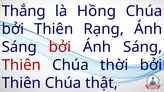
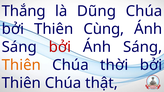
Hồng: Hồng -> Dũng (97, 11)
Rạng: Rạng -> Cùng (104, 29)
Thiên colour: red -> orange (21, 65)
